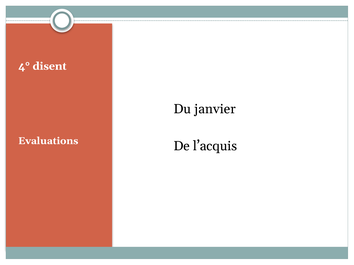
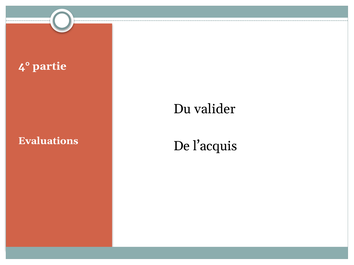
disent: disent -> partie (49, 66)
janvier: janvier -> valider (215, 109)
